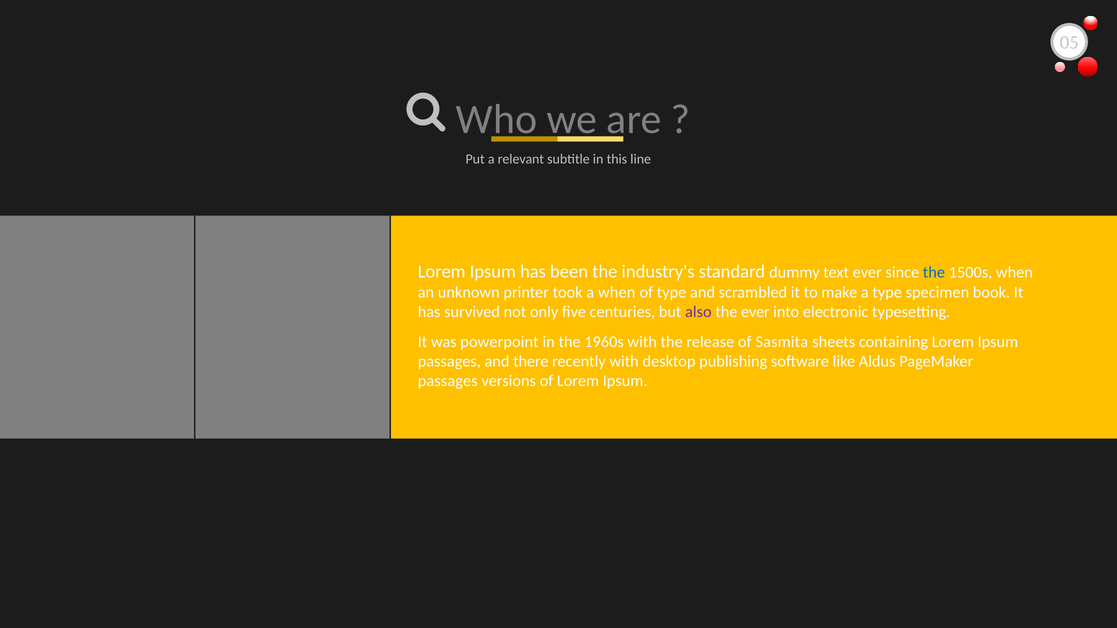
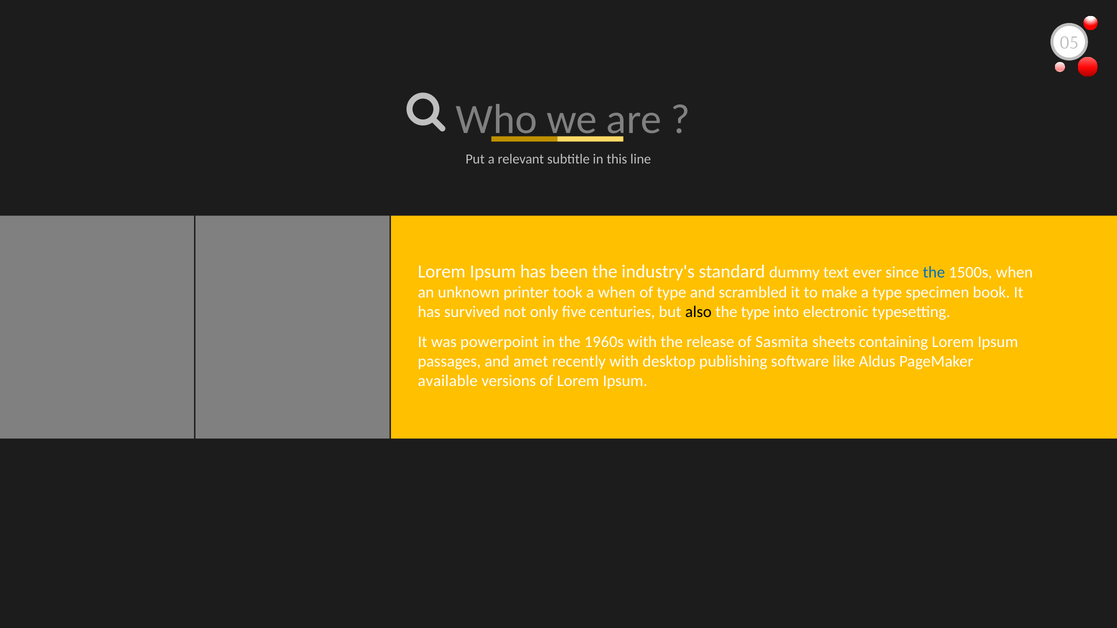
also colour: purple -> black (698, 312)
the ever: ever -> type (755, 312)
there: there -> amet (531, 361)
passages: passages -> available (448, 381)
